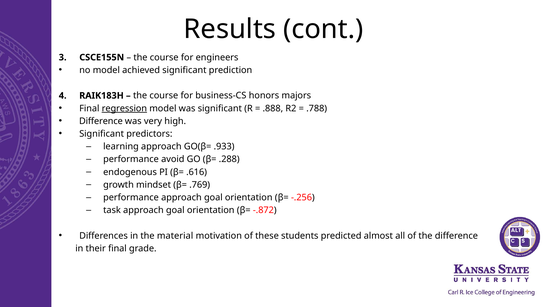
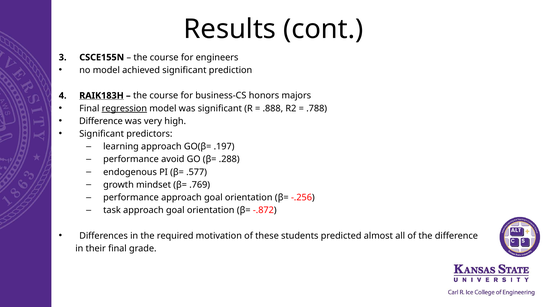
RAIK183H underline: none -> present (101, 96)
.933: .933 -> .197 (224, 147)
.616: .616 -> .577 (197, 172)
material: material -> required (175, 236)
